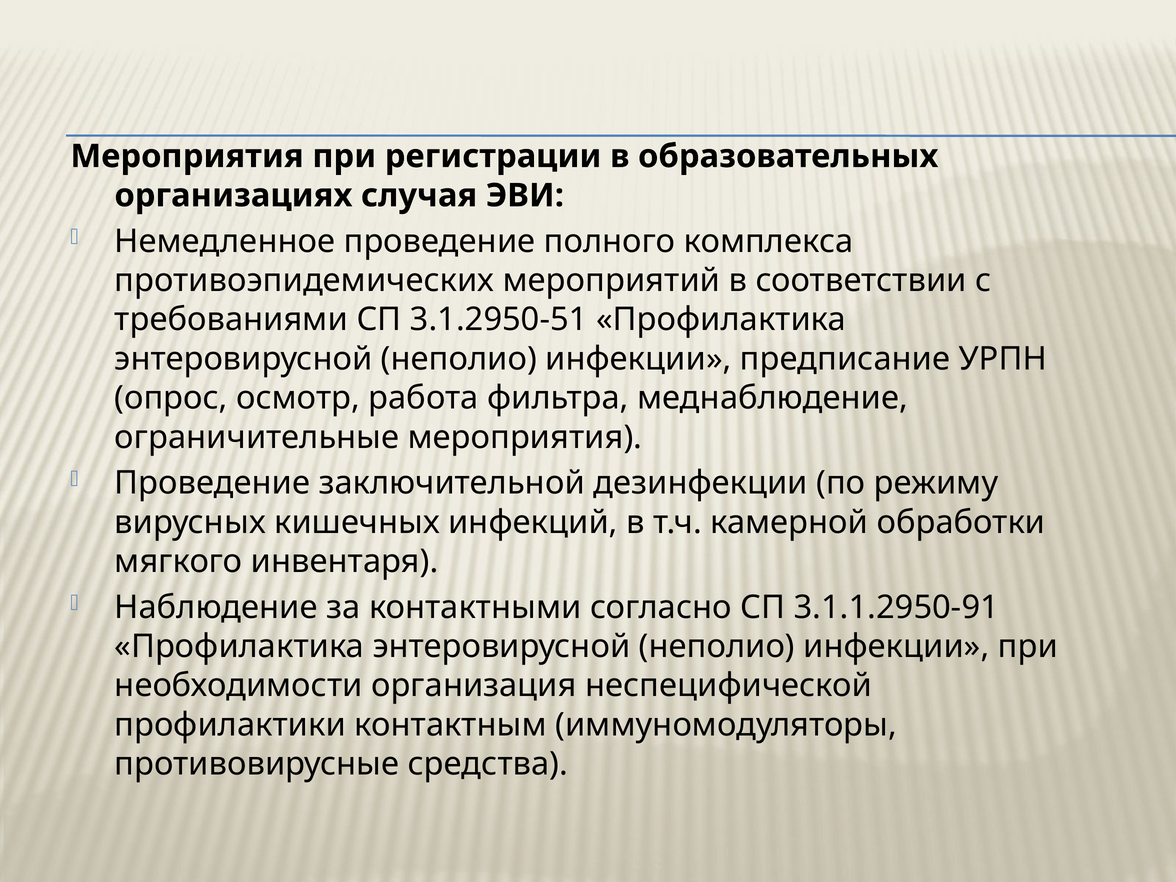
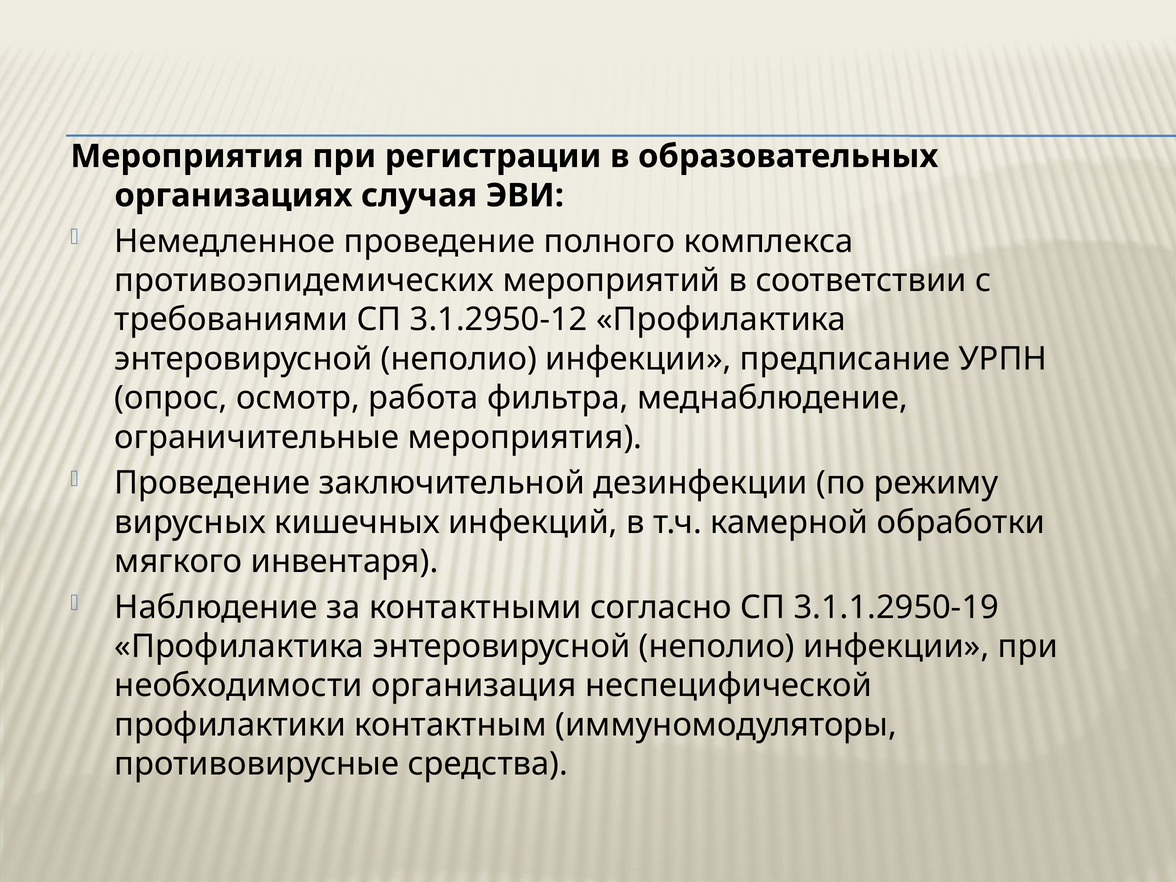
3.1.2950-51: 3.1.2950-51 -> 3.1.2950-12 (499, 320)
3.1.1.2950-91: 3.1.1.2950-91 -> 3.1.1.2950-19 (896, 607)
